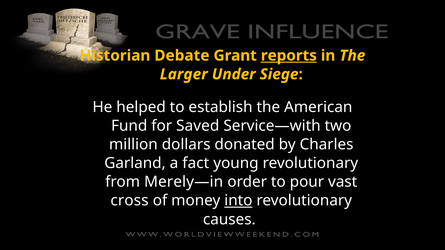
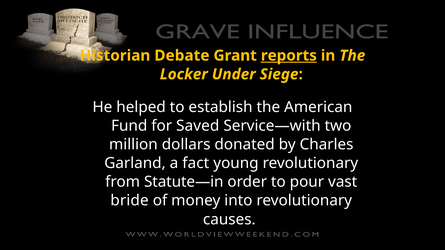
Larger: Larger -> Locker (184, 74)
Merely—in: Merely—in -> Statute—in (184, 182)
cross: cross -> bride (130, 201)
into underline: present -> none (238, 201)
